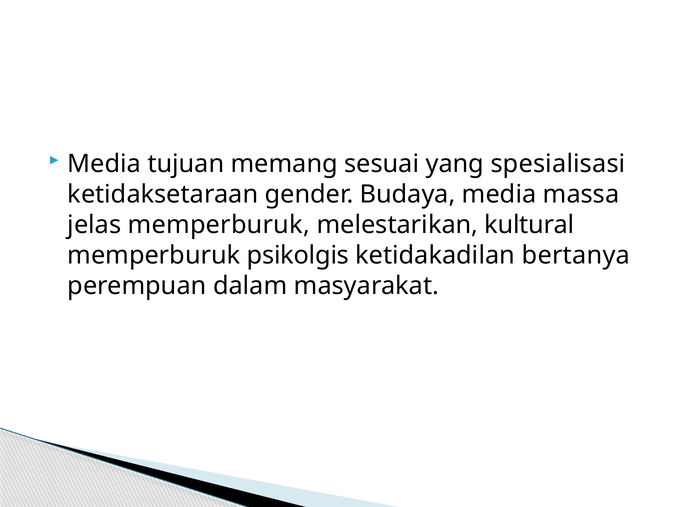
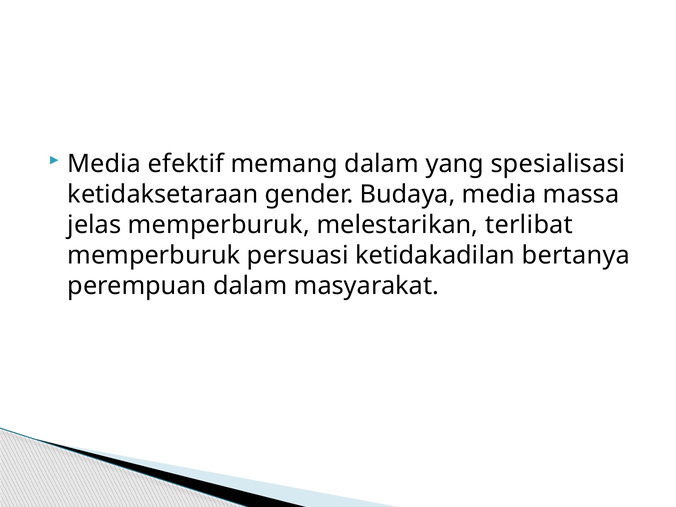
tujuan: tujuan -> efektif (186, 164)
memang sesuai: sesuai -> dalam (382, 164)
kultural: kultural -> terlibat (529, 225)
psikolgis: psikolgis -> persuasi (298, 255)
